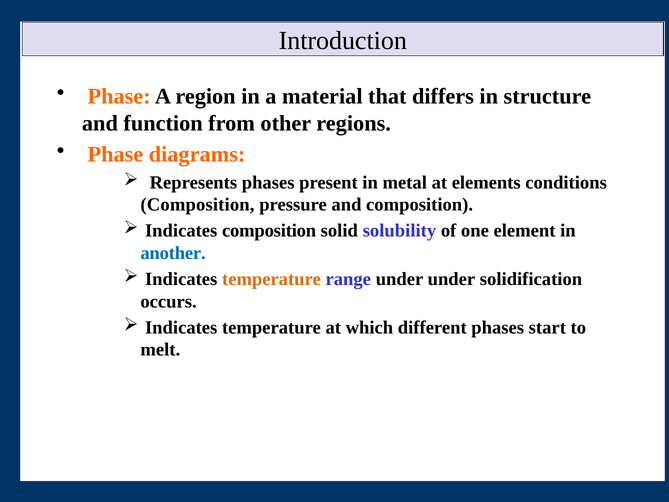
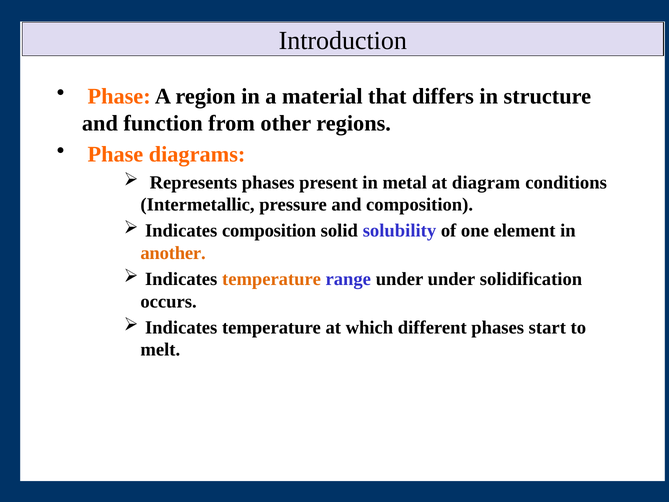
elements: elements -> diagram (486, 182)
Composition: Composition -> Intermetallic (198, 205)
another colour: blue -> orange (173, 253)
